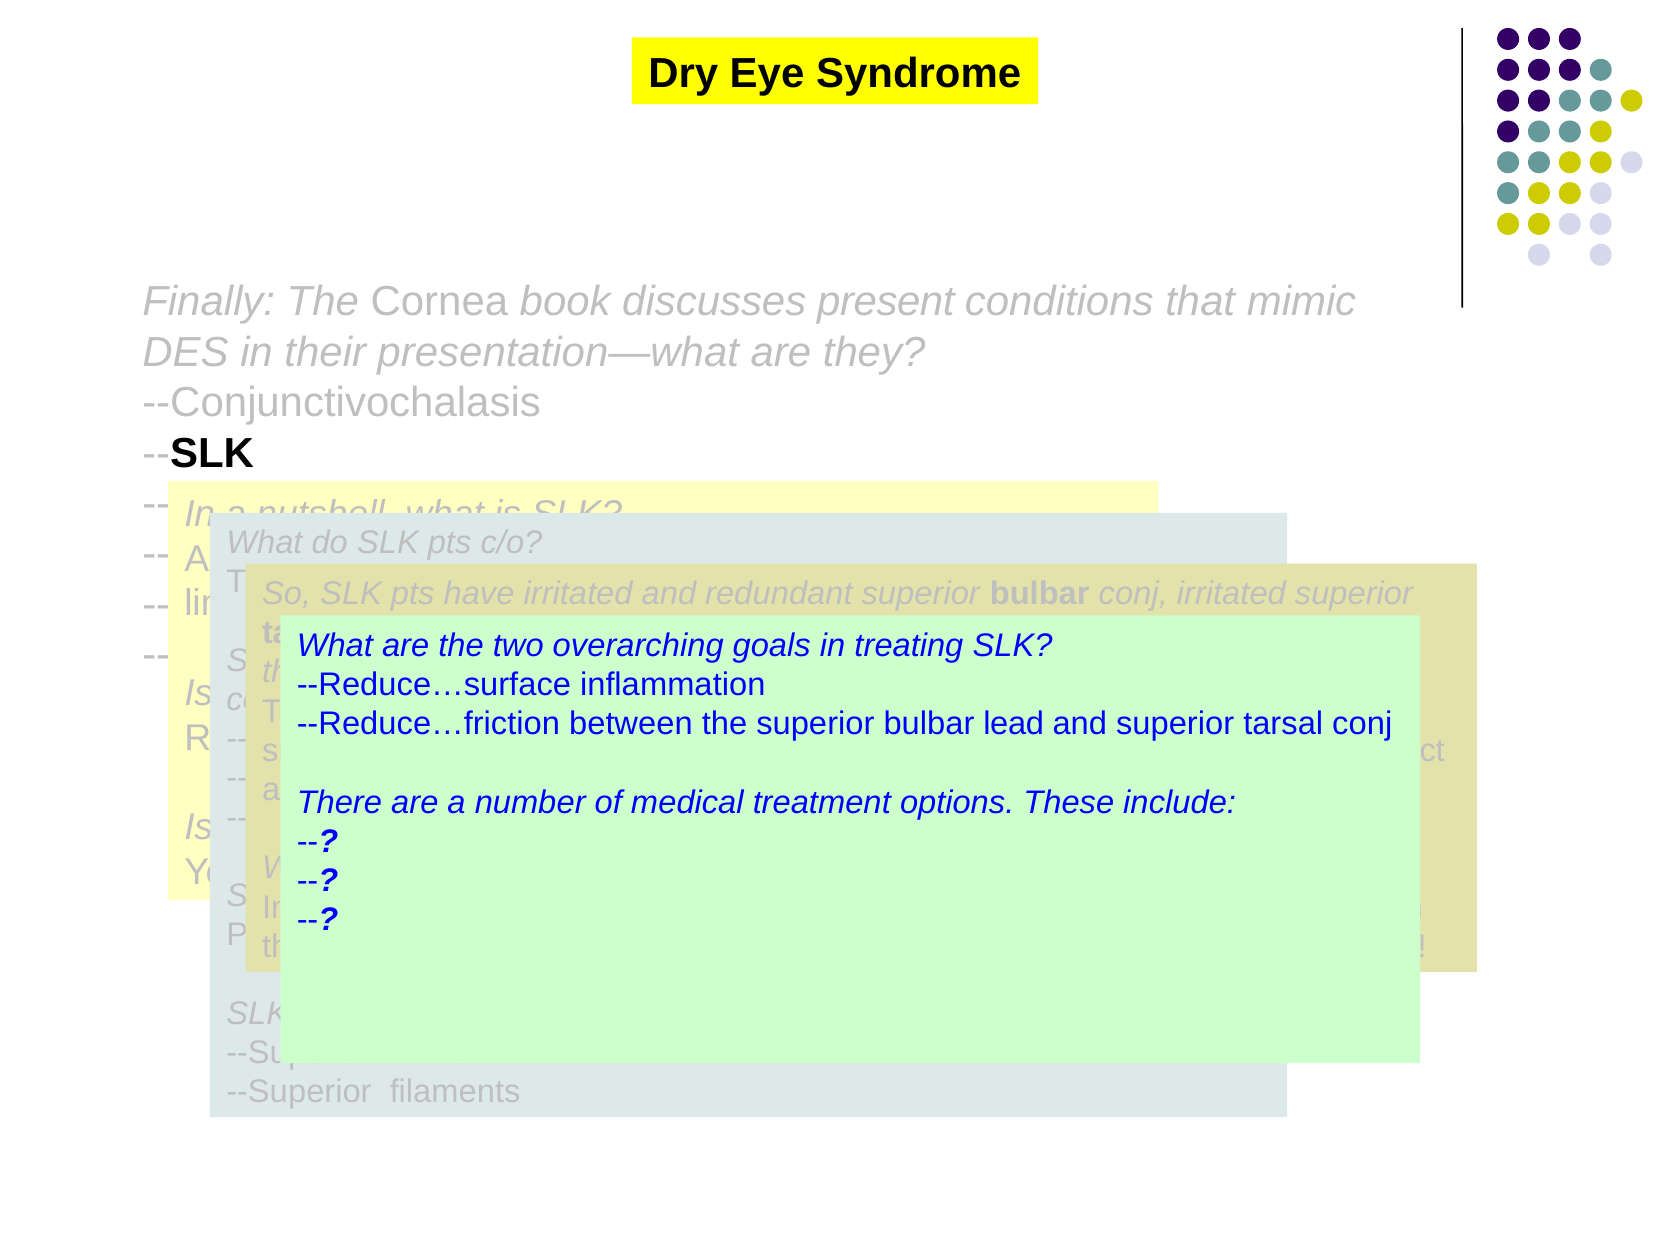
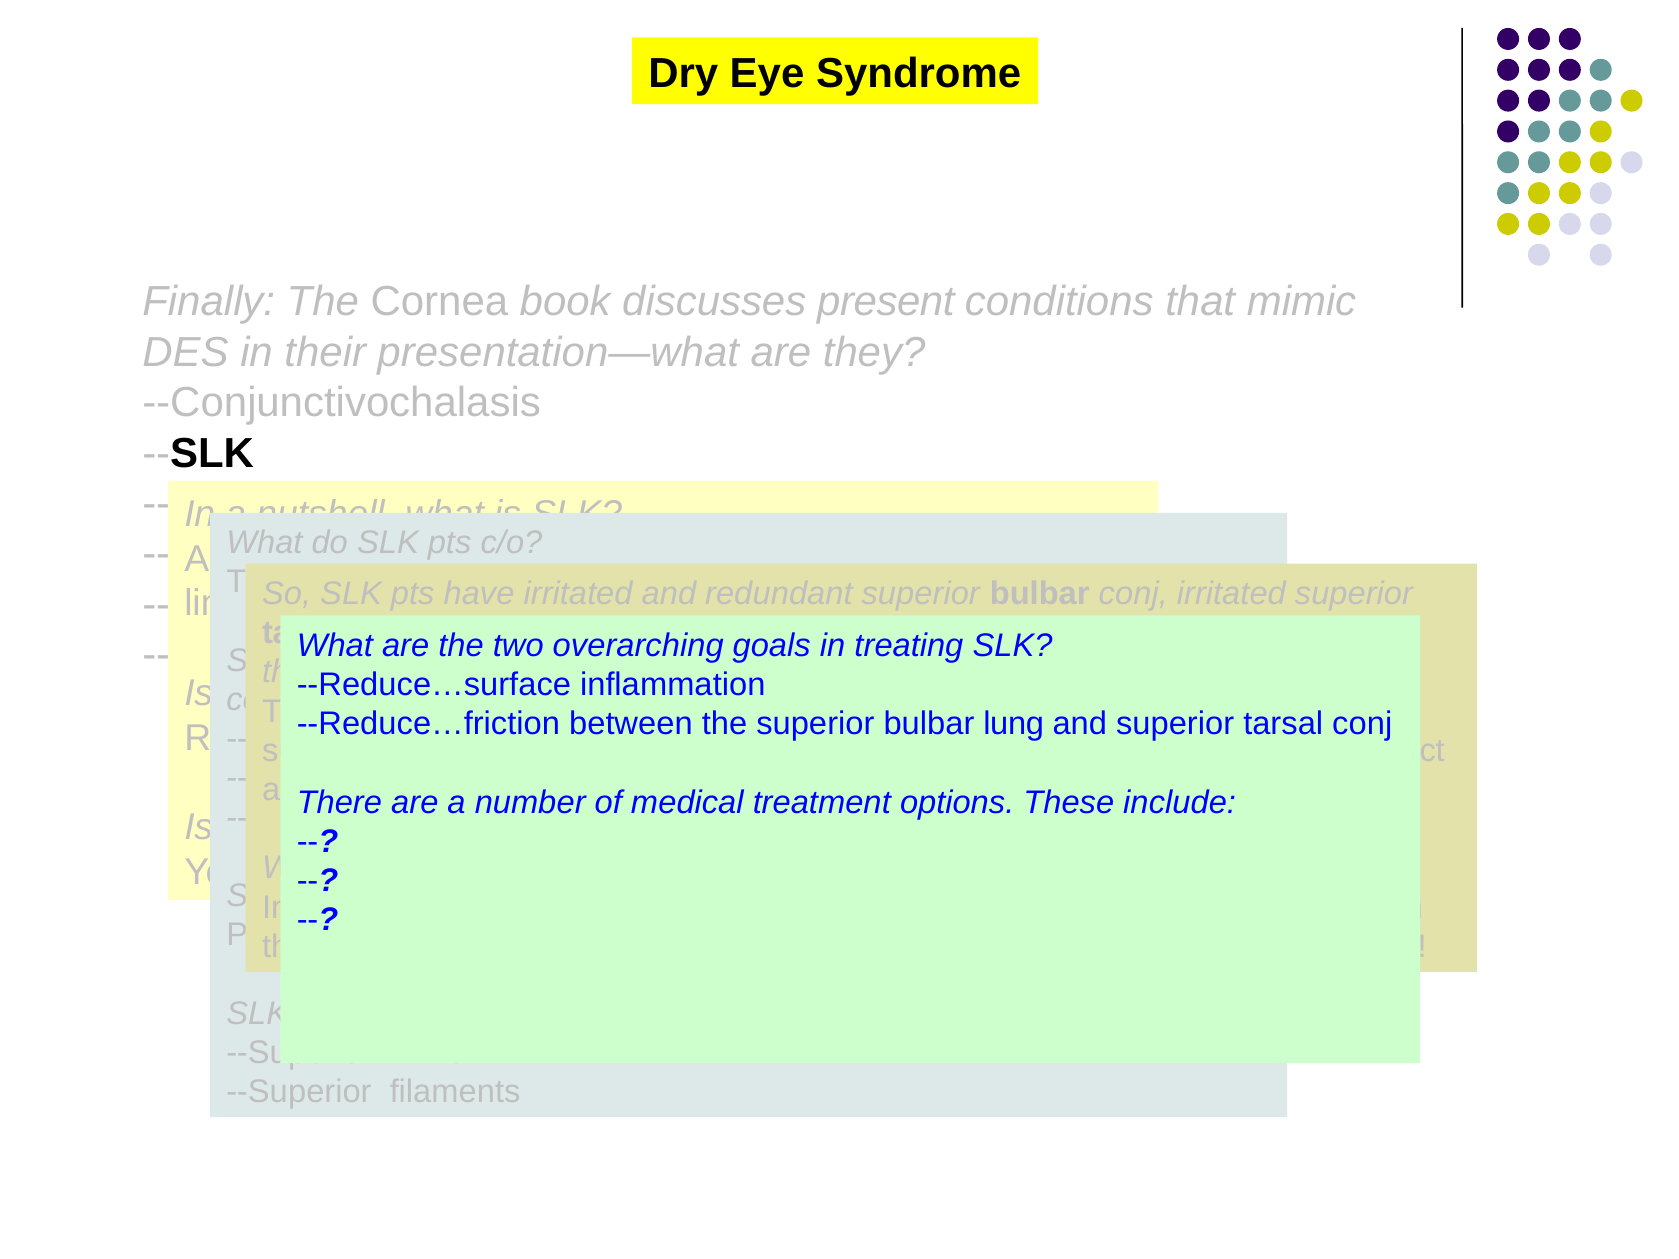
lead: lead -> lung (1014, 724)
